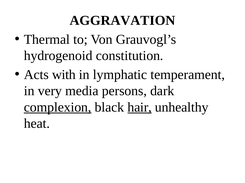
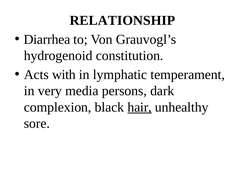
AGGRAVATION: AGGRAVATION -> RELATIONSHIP (122, 21)
Thermal: Thermal -> Diarrhea (47, 40)
complexion underline: present -> none (58, 108)
heat: heat -> sore (37, 124)
